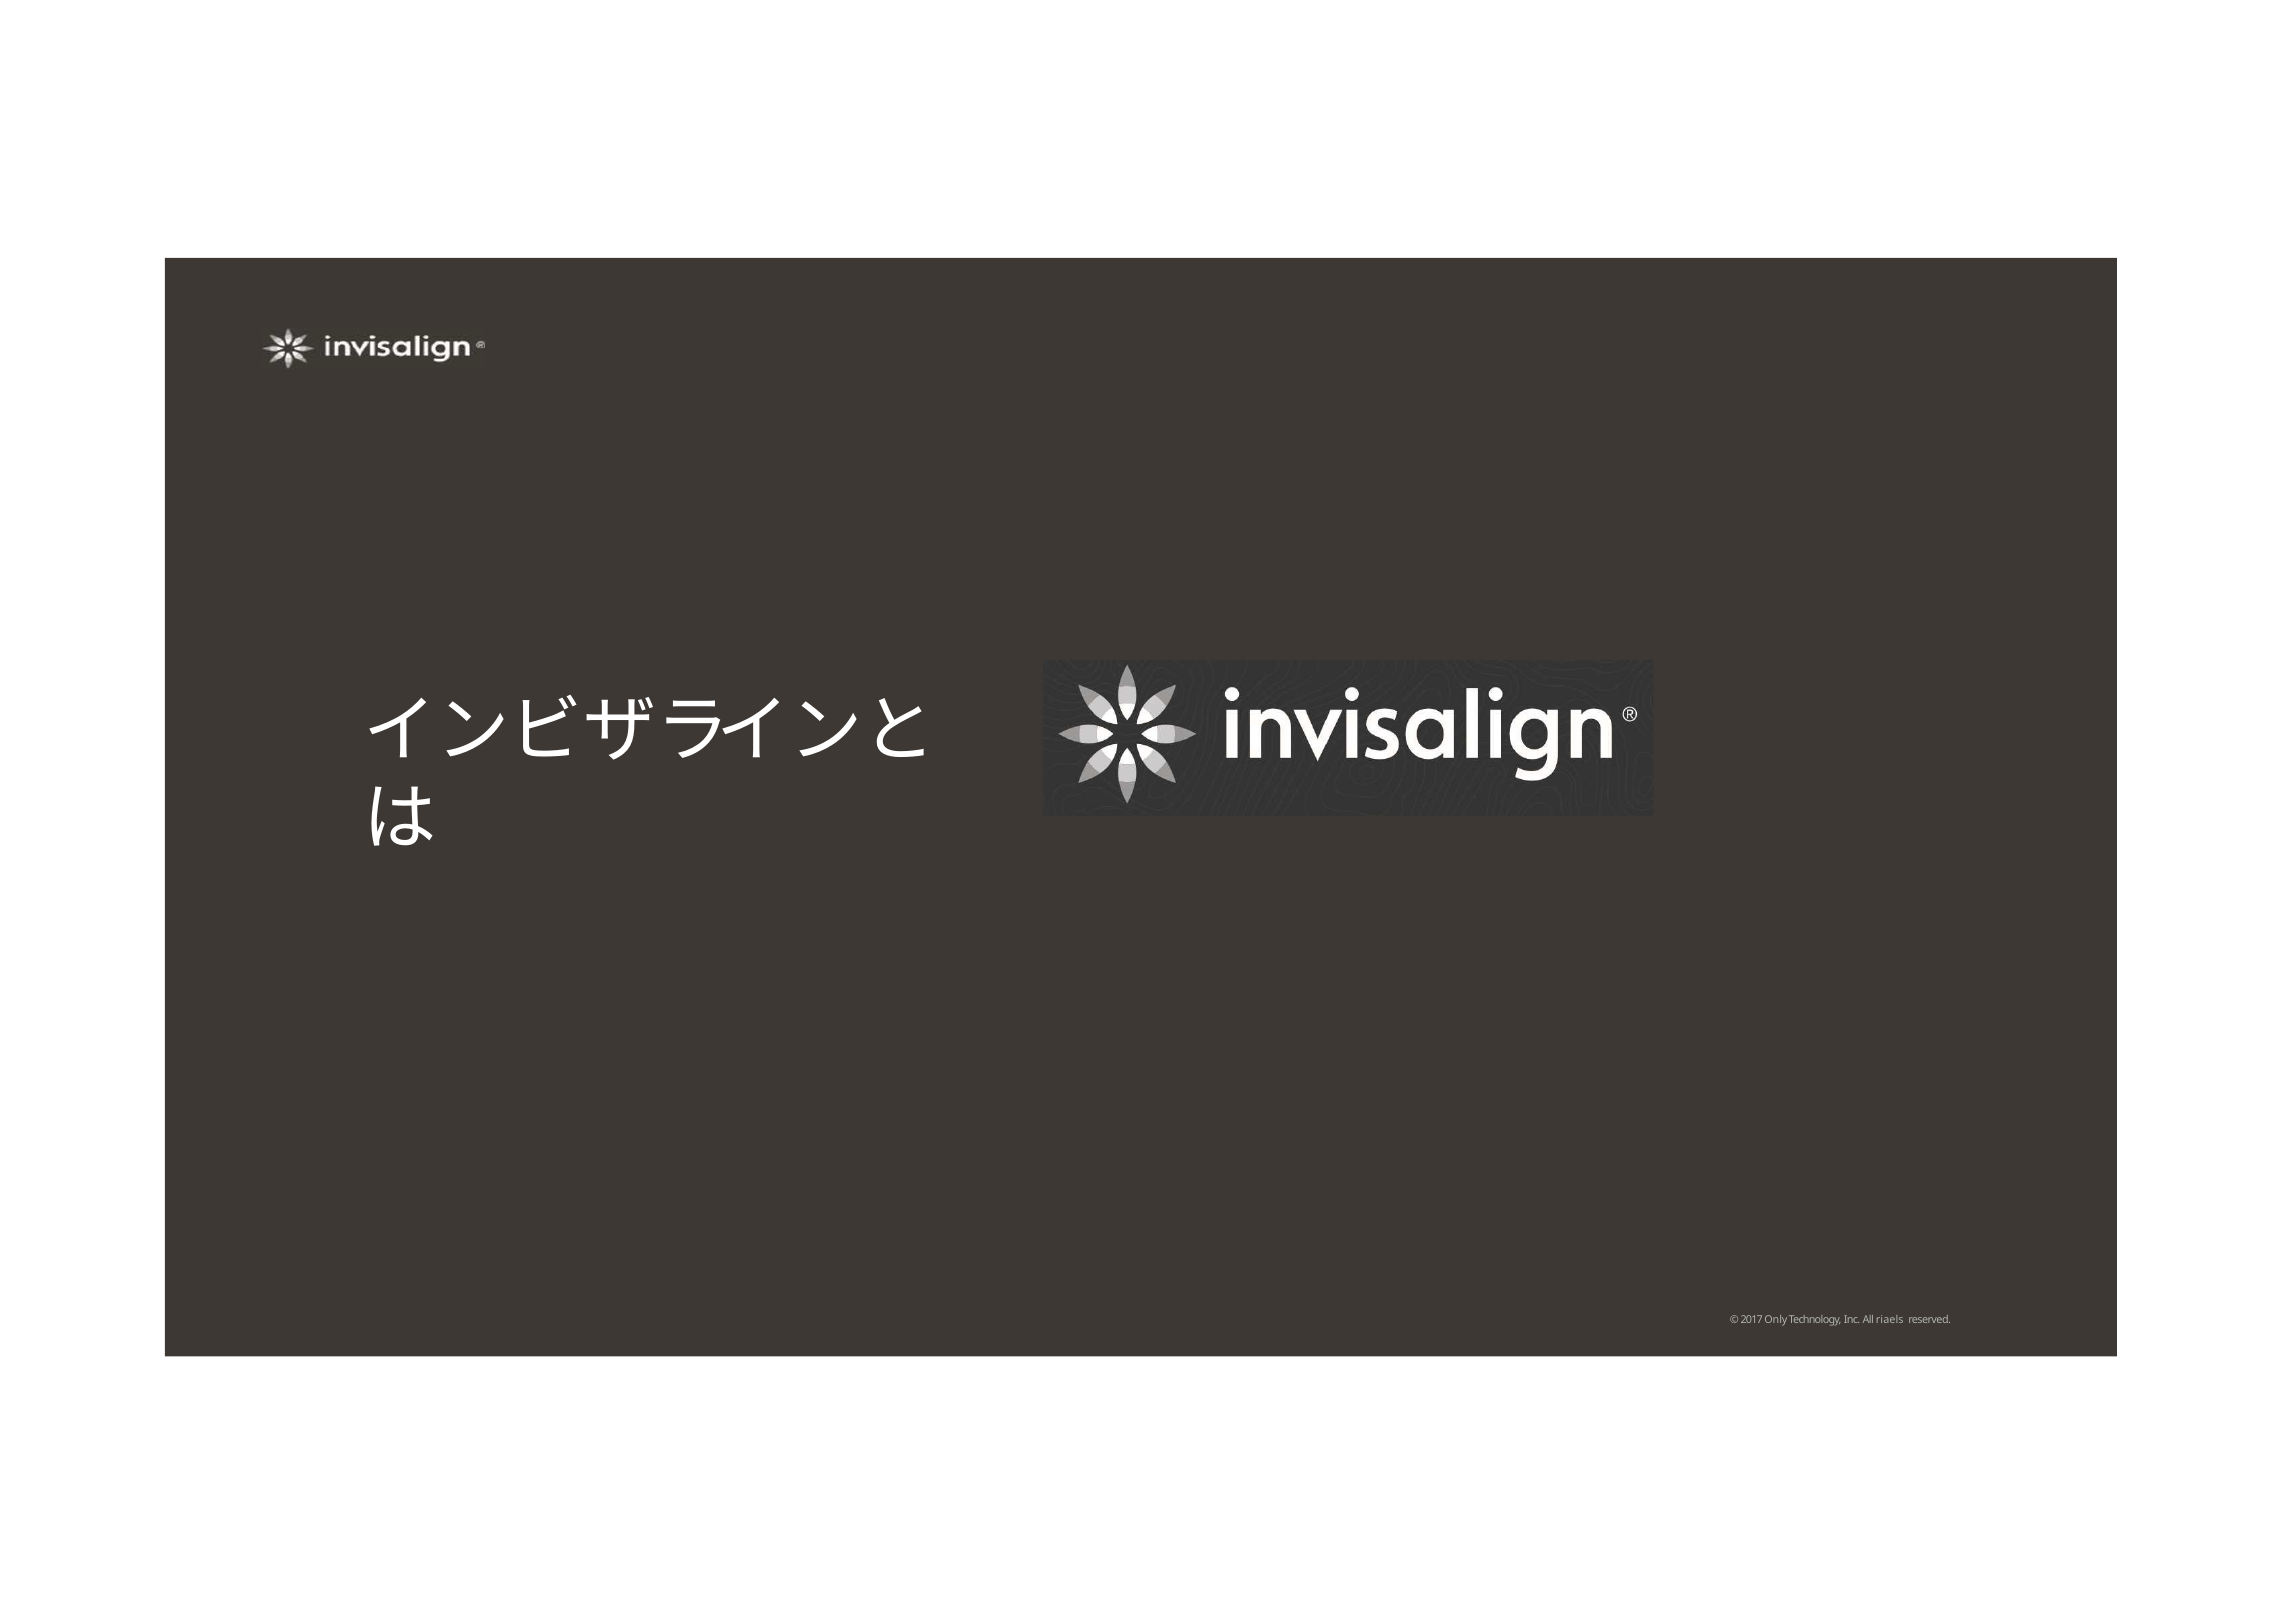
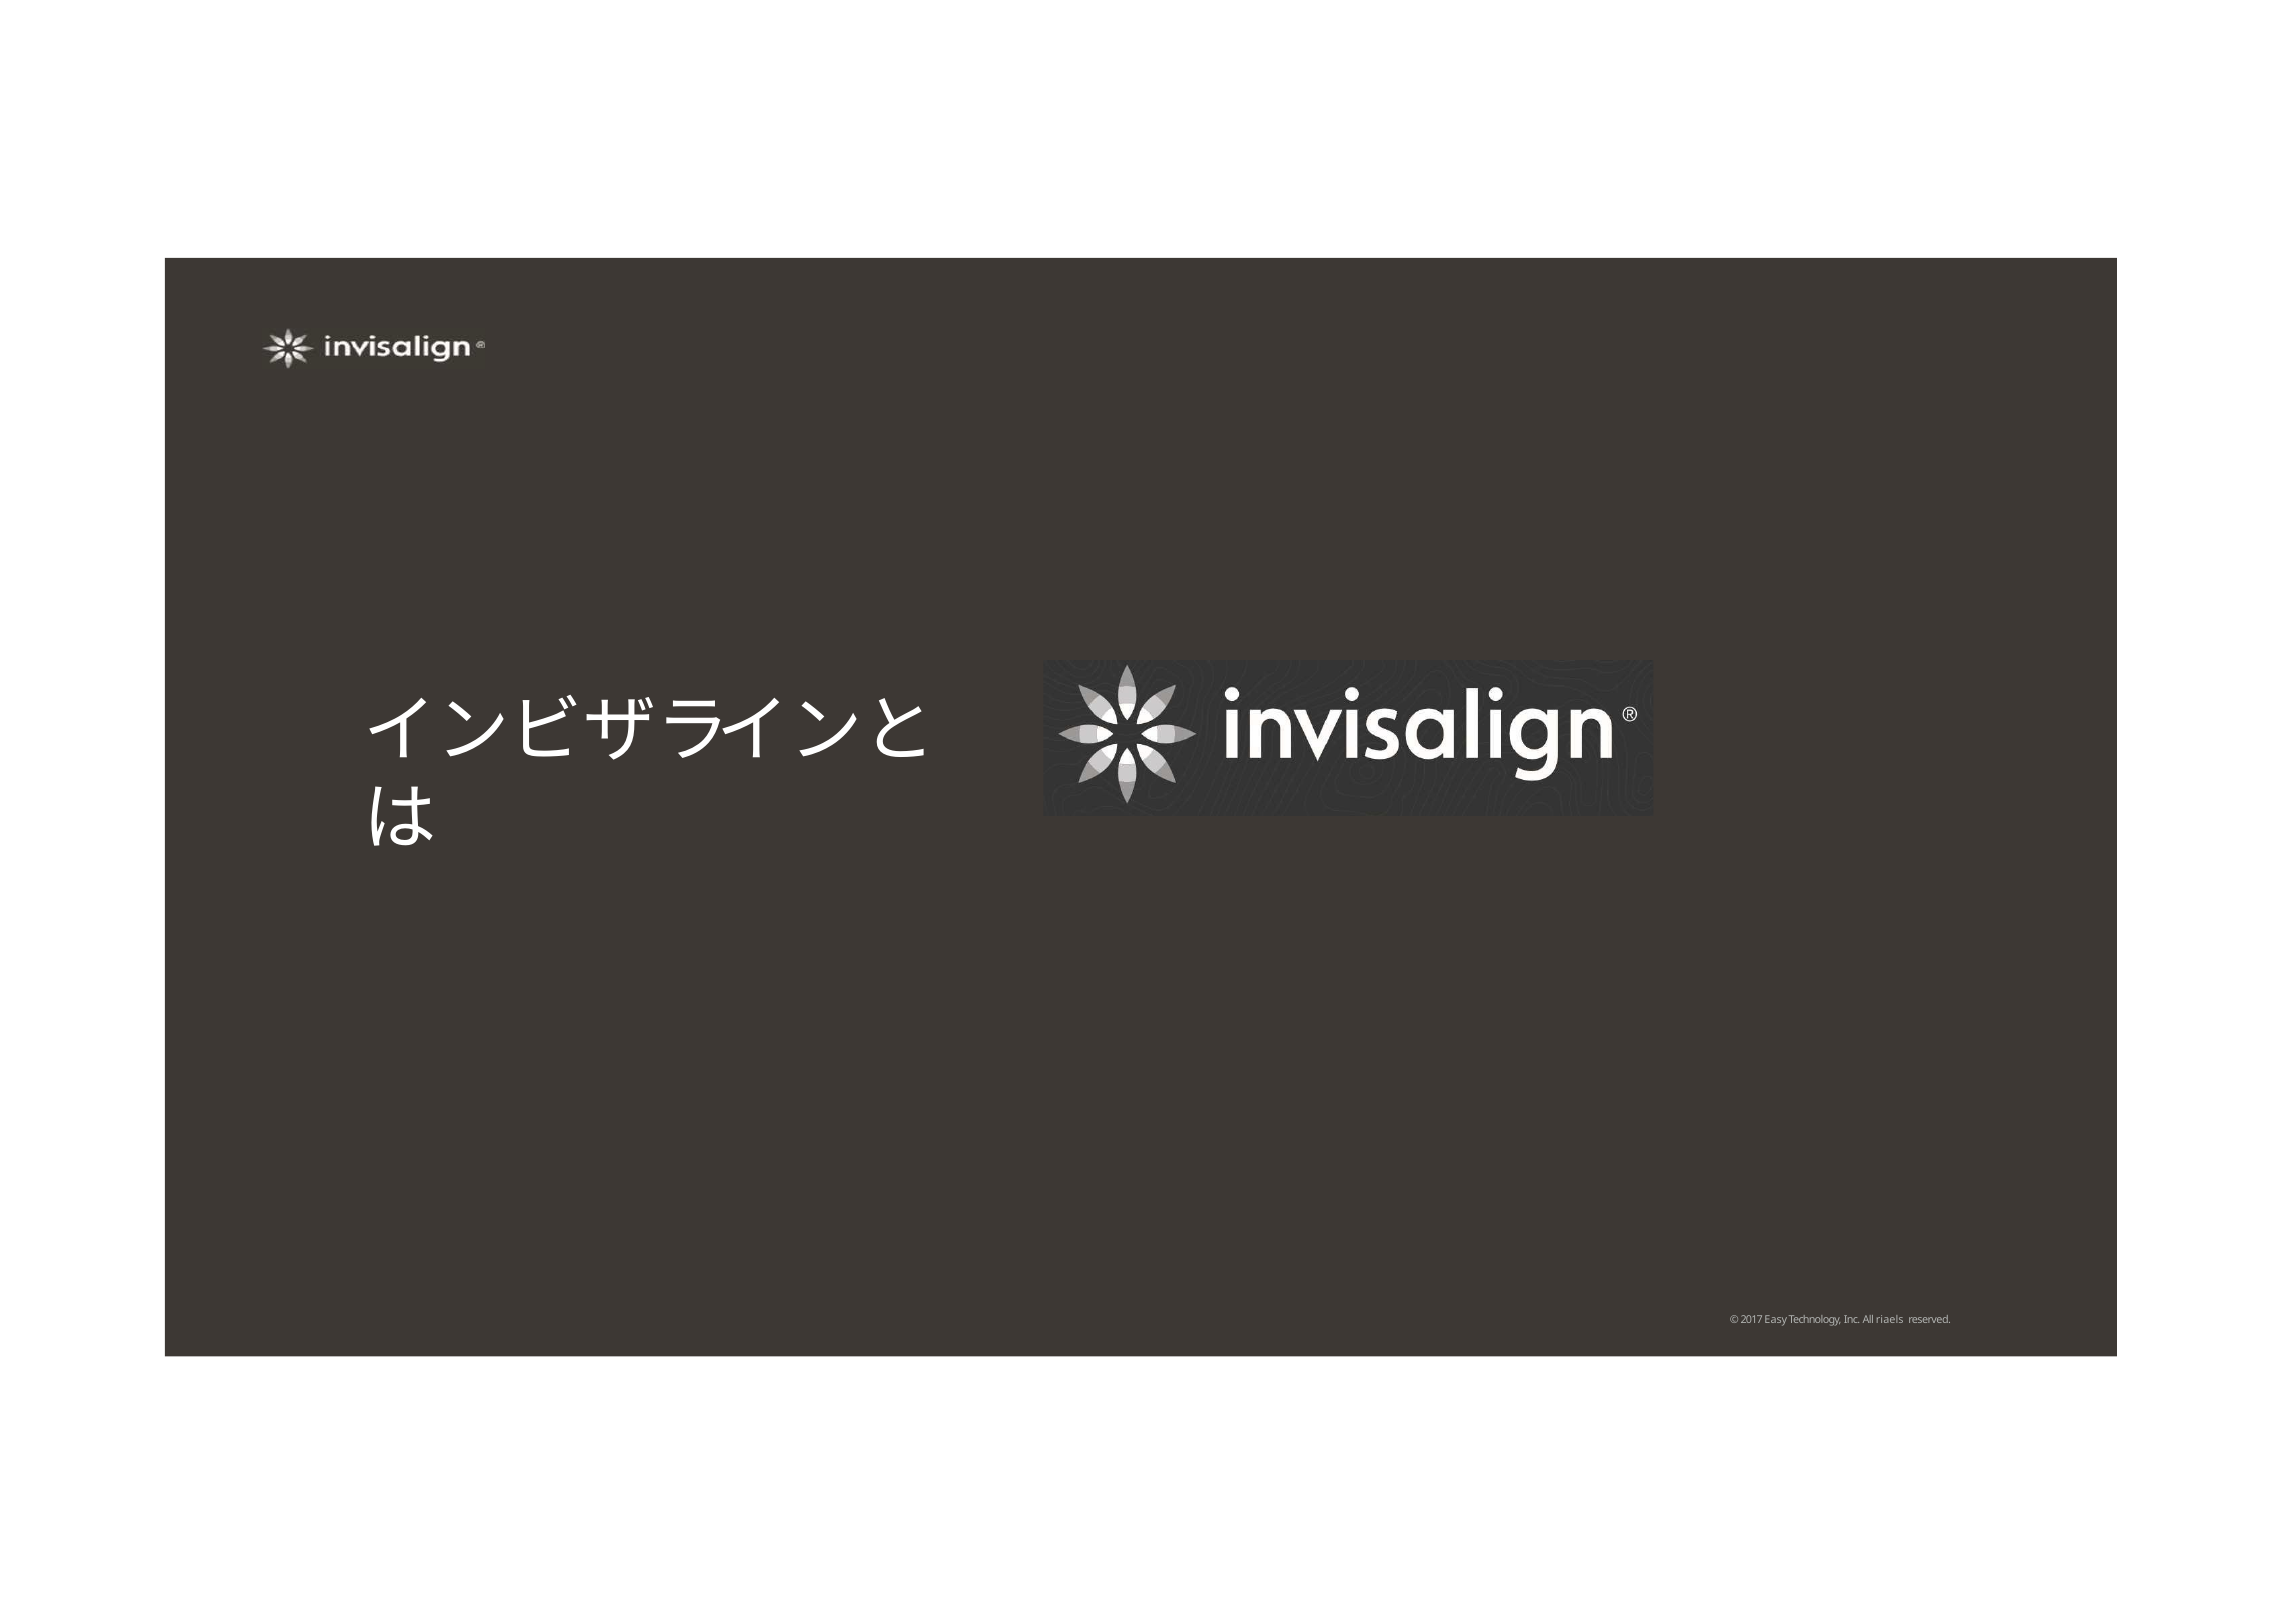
Only: Only -> Easy (1776, 1320)
